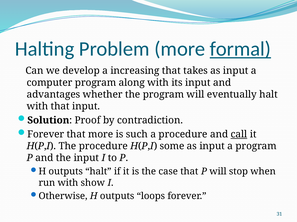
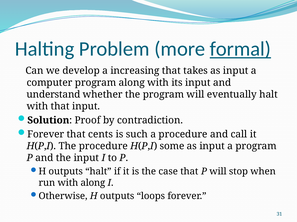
advantages: advantages -> understand (53, 95)
that more: more -> cents (101, 135)
call underline: present -> none (239, 135)
with show: show -> along (93, 183)
